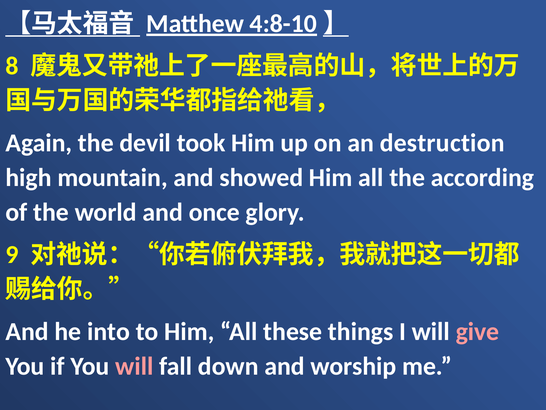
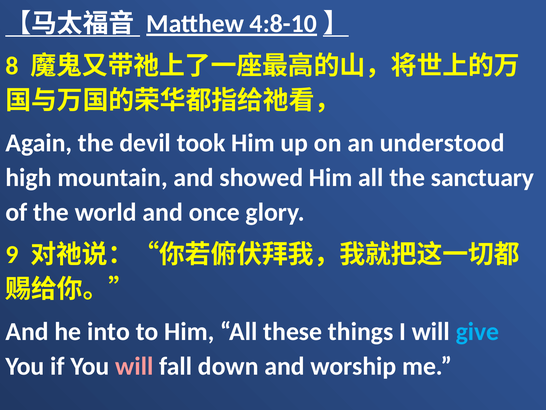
destruction: destruction -> understood (442, 143)
according: according -> sanctuary (483, 177)
give colour: pink -> light blue (477, 331)
